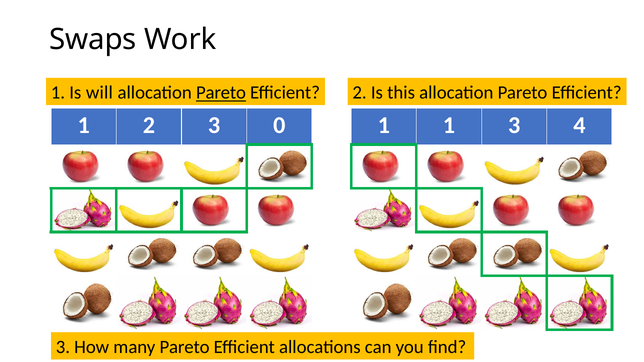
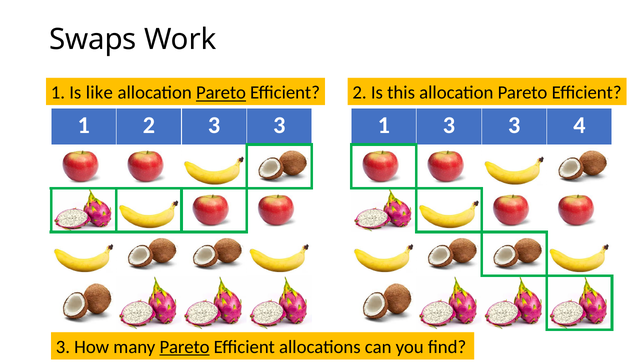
will: will -> like (99, 93)
2 3 0: 0 -> 3 (279, 126)
1 1: 1 -> 3 (449, 126)
Pareto underline: none -> present (185, 347)
